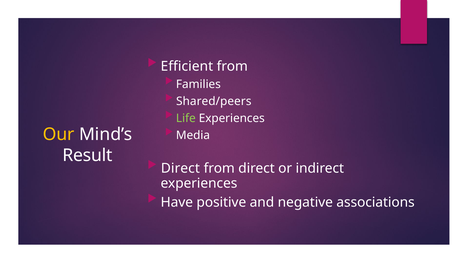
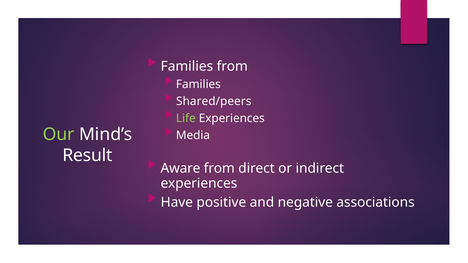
Efficient: Efficient -> Families (187, 67)
Our colour: yellow -> light green (59, 135)
Direct: Direct -> Aware (180, 169)
